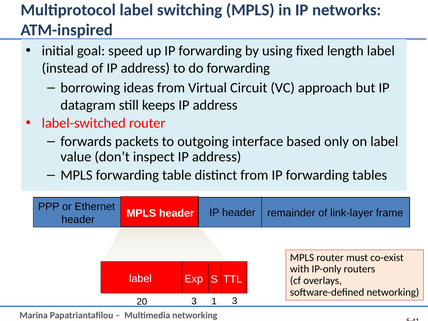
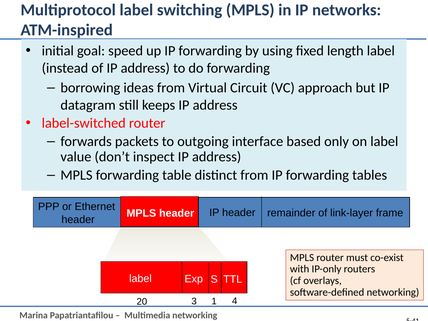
1 3: 3 -> 4 (235, 301)
